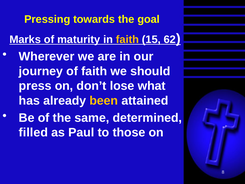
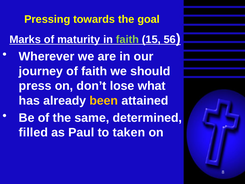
faith colour: yellow -> light green (127, 39)
62: 62 -> 56 (170, 39)
those: those -> taken (129, 132)
